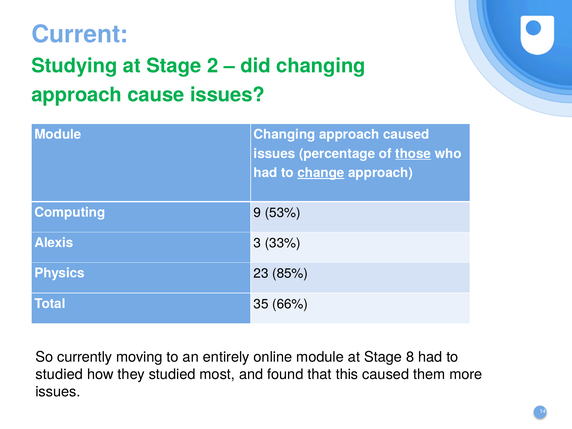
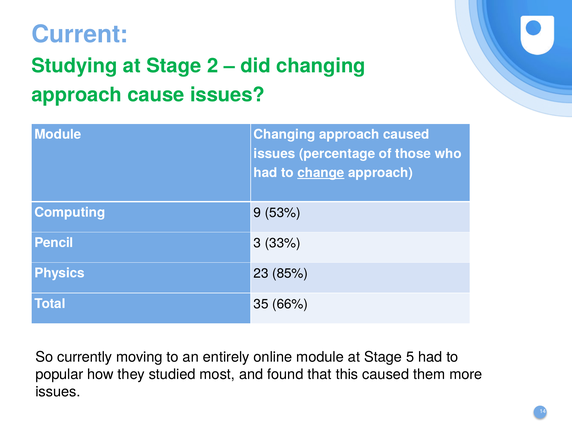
those underline: present -> none (413, 154)
Alexis: Alexis -> Pencil (54, 243)
8: 8 -> 5 (410, 357)
studied: studied -> popular (59, 375)
